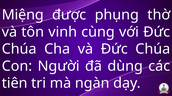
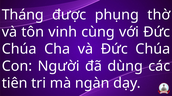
Miệng: Miệng -> Tháng (23, 15)
